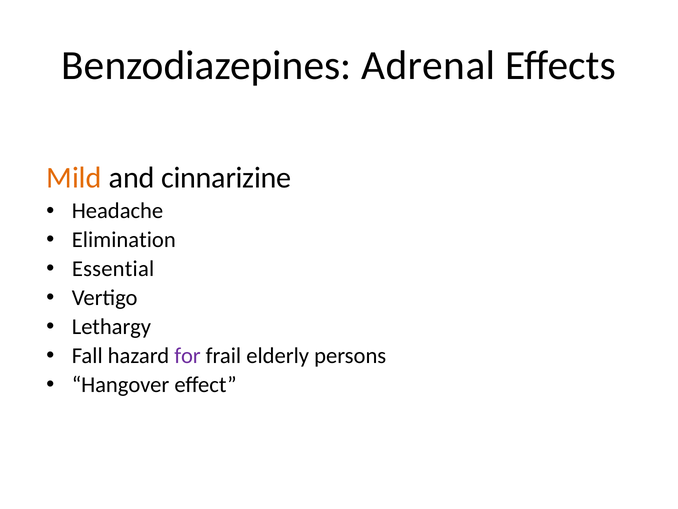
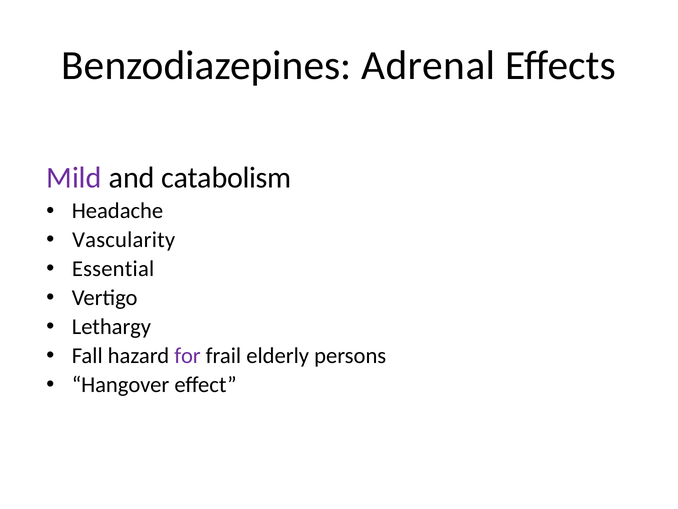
Mild colour: orange -> purple (74, 178)
cinnarizine: cinnarizine -> catabolism (226, 178)
Elimination: Elimination -> Vascularity (124, 240)
